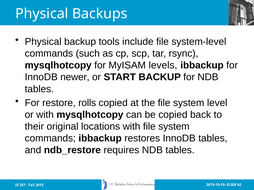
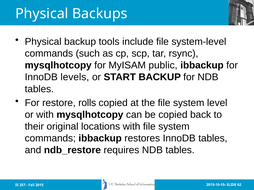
levels: levels -> public (163, 65)
newer: newer -> levels (75, 77)
